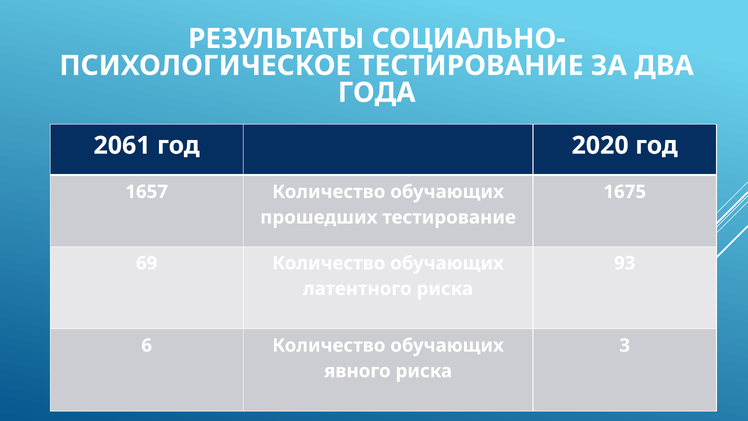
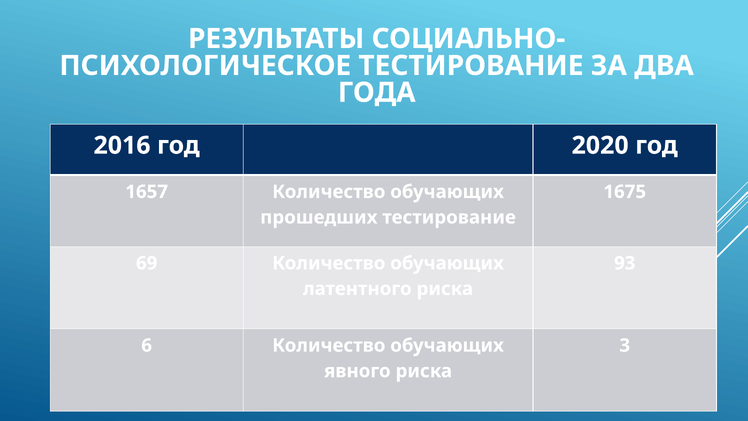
2061: 2061 -> 2016 (122, 145)
